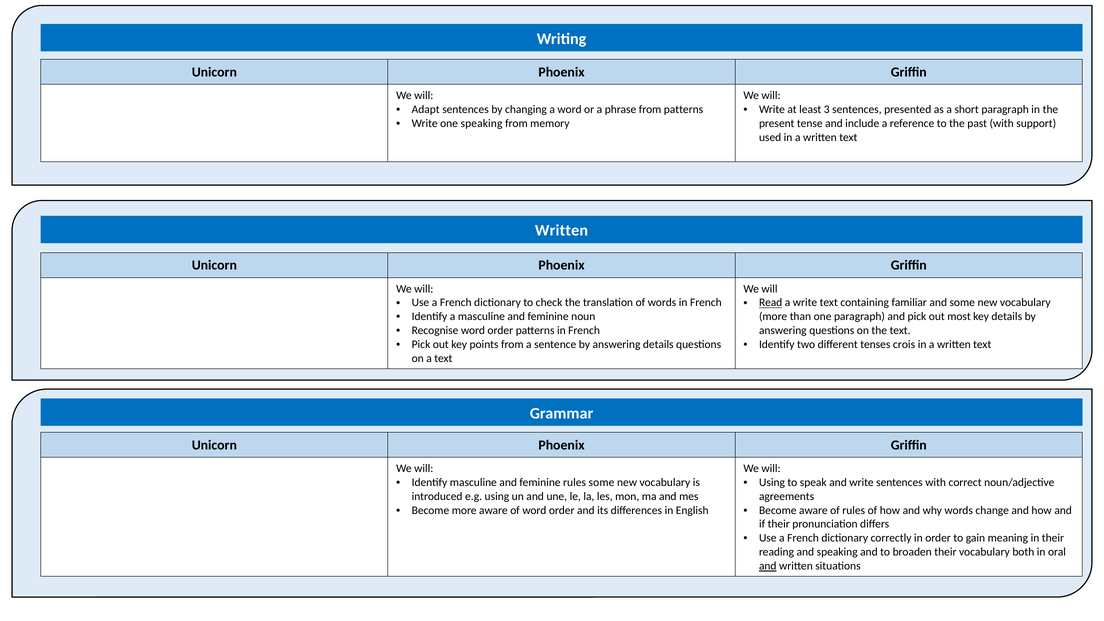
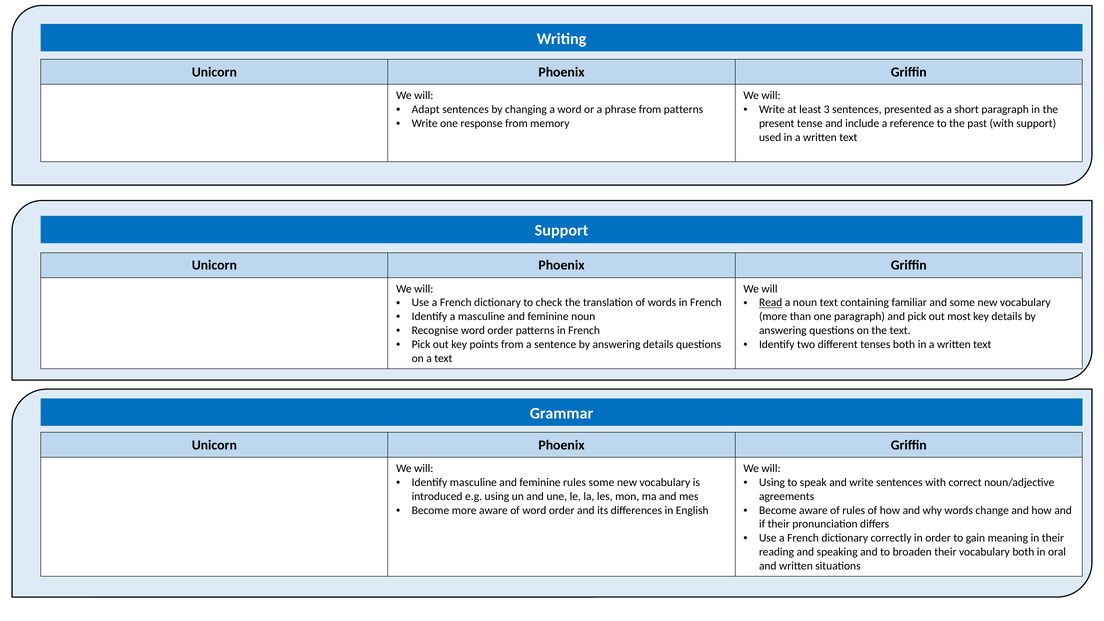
one speaking: speaking -> response (482, 123)
Written: Written -> Support (562, 231)
a write: write -> noun (805, 303)
tenses crois: crois -> both (904, 345)
and underline: present -> none (768, 566)
